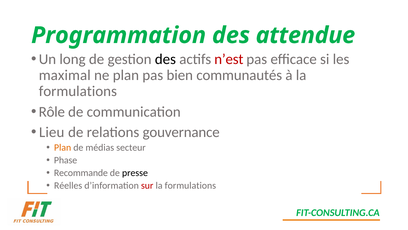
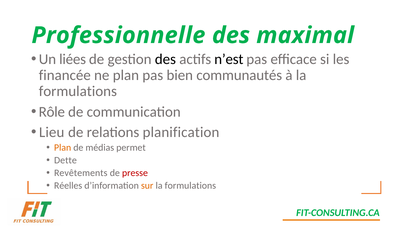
Programmation: Programmation -> Professionnelle (118, 35)
attendue: attendue -> maximal (305, 35)
long: long -> liées (73, 59)
n’est colour: red -> black (229, 59)
maximal: maximal -> financée (65, 75)
gouvernance: gouvernance -> planification (181, 132)
secteur: secteur -> permet (131, 147)
Phase: Phase -> Dette (65, 160)
Recommande: Recommande -> Revêtements (81, 173)
presse colour: black -> red (135, 173)
sur colour: red -> orange (147, 185)
